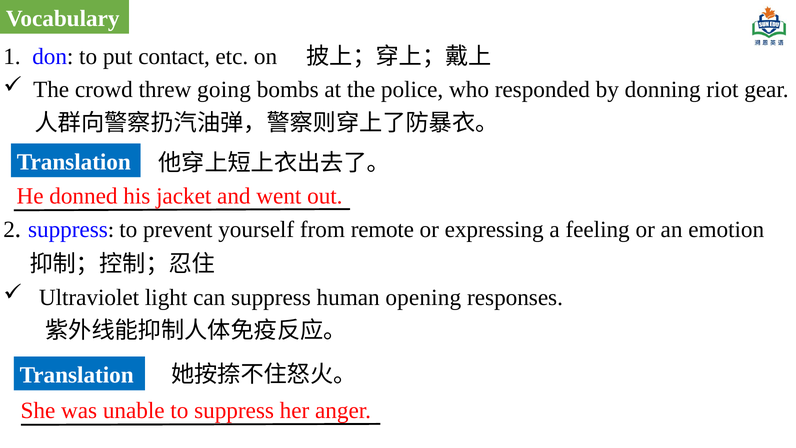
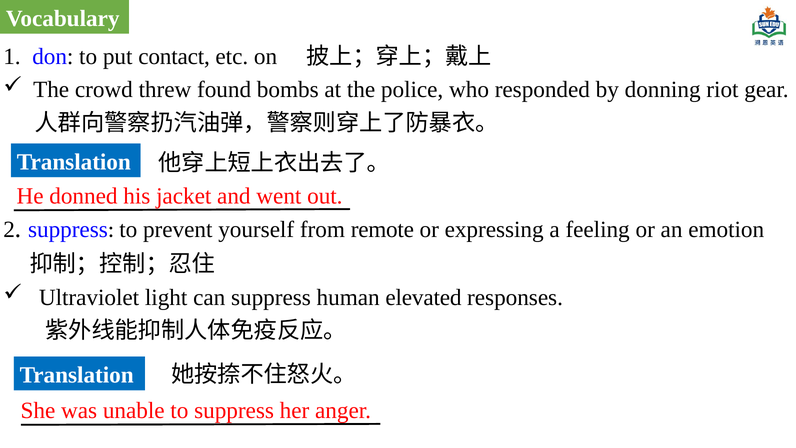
going: going -> found (224, 90)
opening: opening -> elevated (423, 297)
